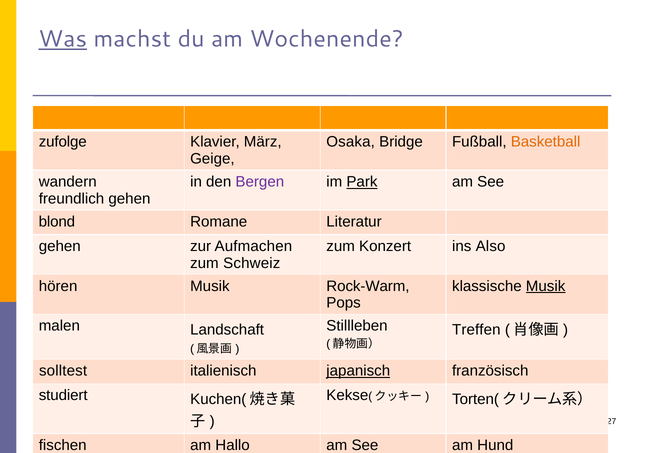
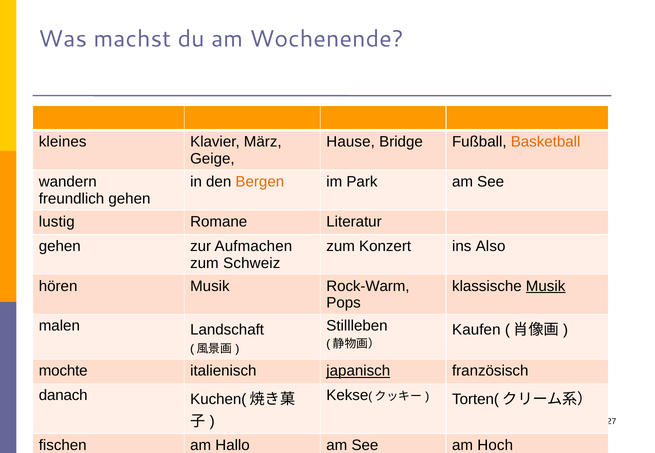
Was underline: present -> none (63, 39)
zufolge: zufolge -> kleines (63, 142)
Osaka: Osaka -> Hause (351, 142)
Bergen colour: purple -> orange (260, 182)
Park underline: present -> none (362, 182)
blond: blond -> lustig (57, 222)
Treffen: Treffen -> Kaufen (476, 330)
solltest: solltest -> mochte (63, 371)
studiert: studiert -> danach (63, 396)
Hund: Hund -> Hoch (495, 446)
